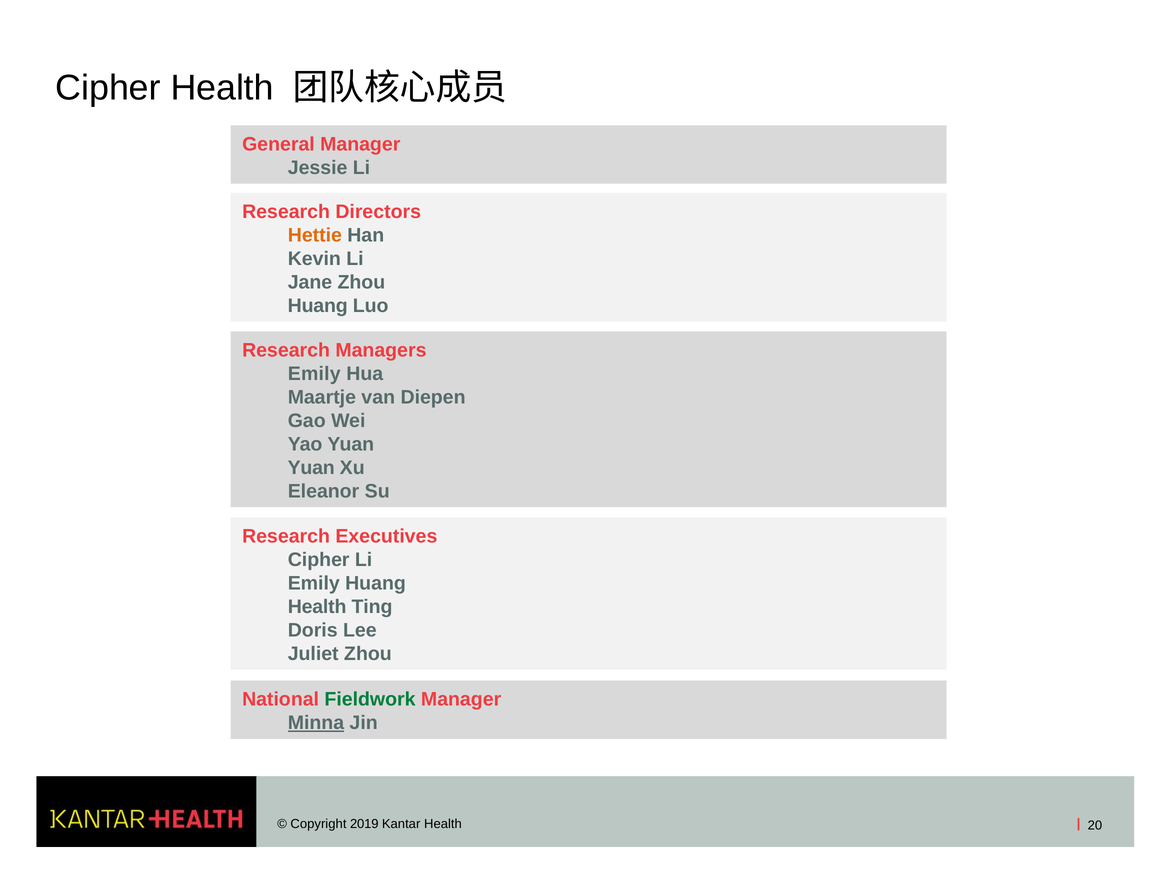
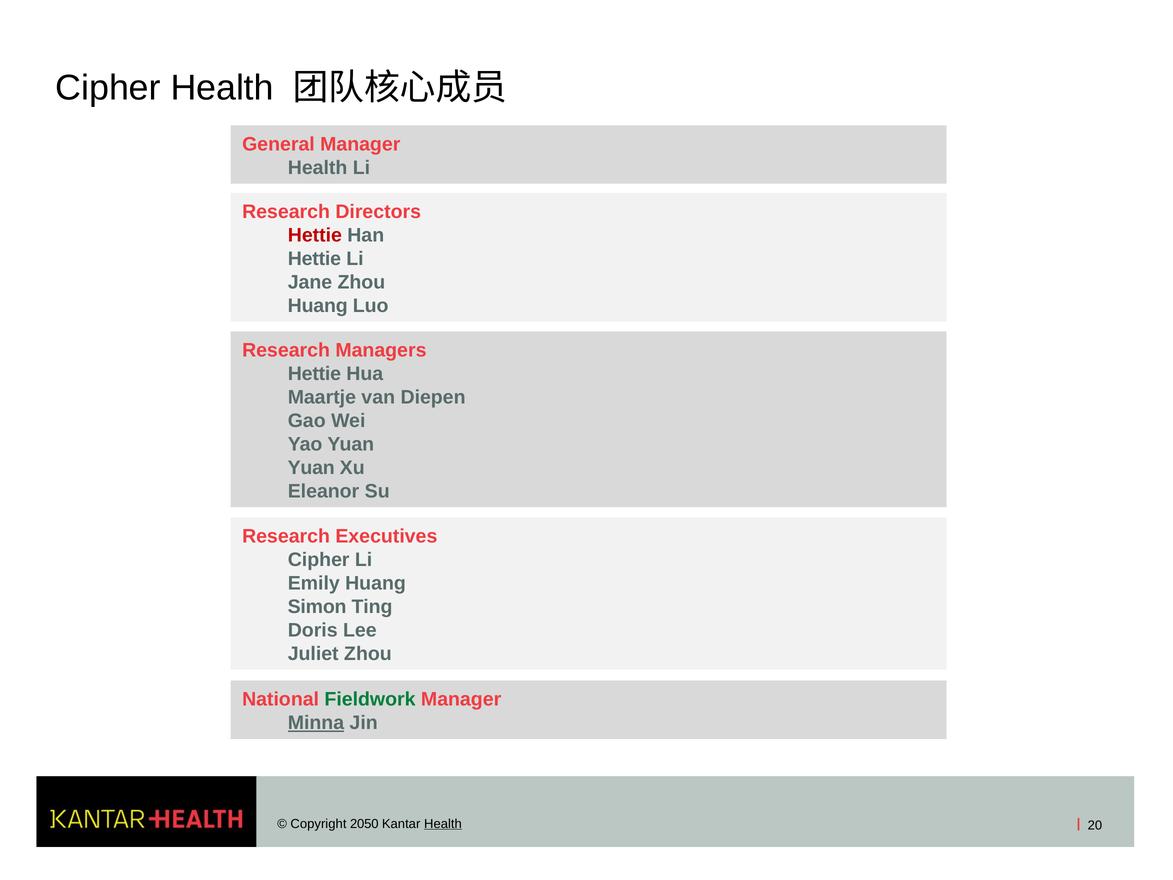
Jessie: Jessie -> Health (318, 168)
Hettie colour: orange -> red (315, 235)
Kevin: Kevin -> Hettie (314, 259)
Emily: Emily -> Hettie (314, 374)
Health: Health -> Simon (317, 607)
2019: 2019 -> 2050 (364, 823)
Health underline: none -> present (443, 823)
